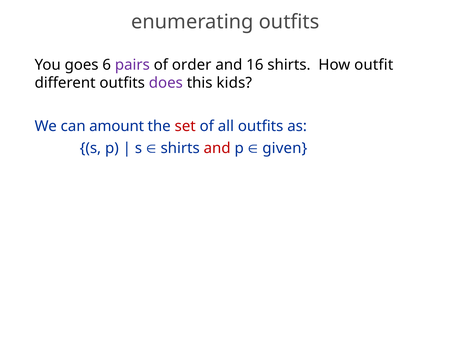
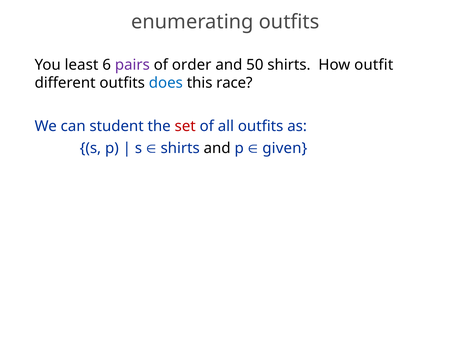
goes: goes -> least (81, 65)
16: 16 -> 50 (255, 65)
does colour: purple -> blue (166, 83)
kids: kids -> race (234, 83)
amount: amount -> student (117, 126)
and colour: red -> black (217, 148)
